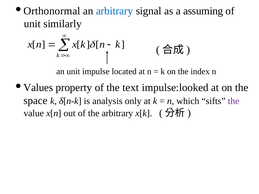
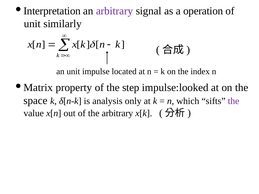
Orthonormal: Orthonormal -> Interpretation (52, 11)
arbitrary colour: blue -> purple (115, 11)
assuming: assuming -> operation (203, 11)
Values: Values -> Matrix (38, 88)
text: text -> step (131, 88)
